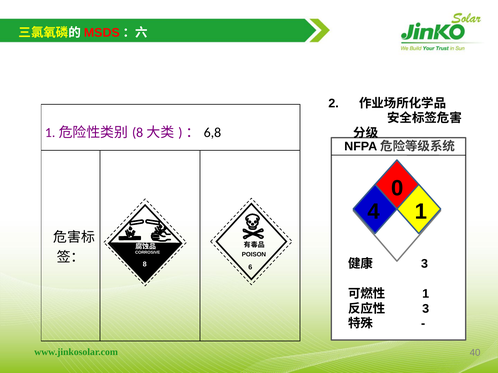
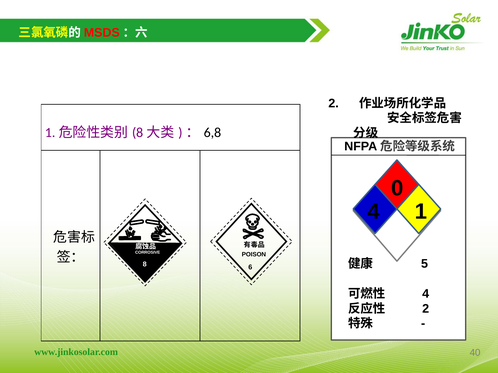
3: 3 -> 5 (425, 264)
1: 1 -> 4 (426, 294)
3: 3 -> 2 (426, 309)
